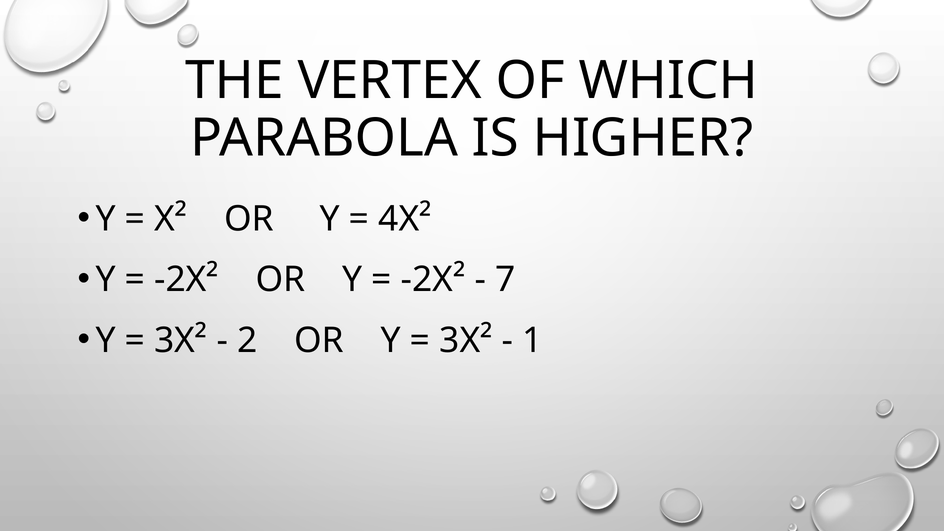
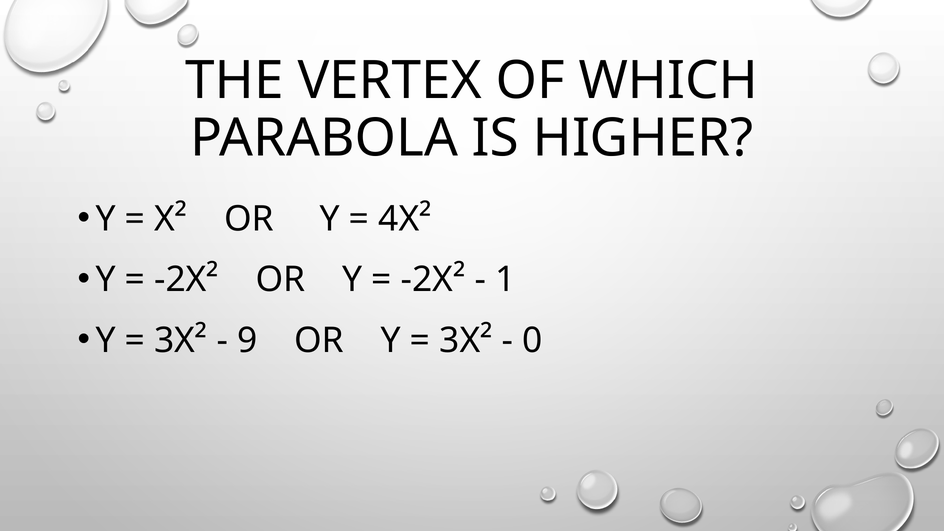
7: 7 -> 1 (505, 280)
2: 2 -> 9 (247, 341)
1: 1 -> 0 (533, 341)
